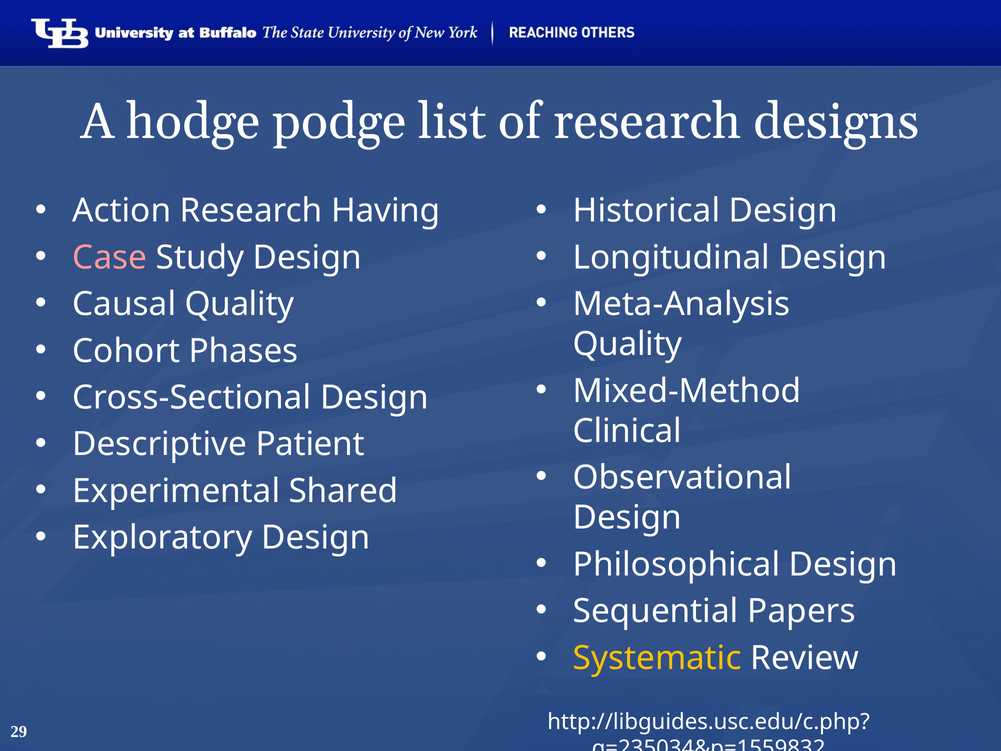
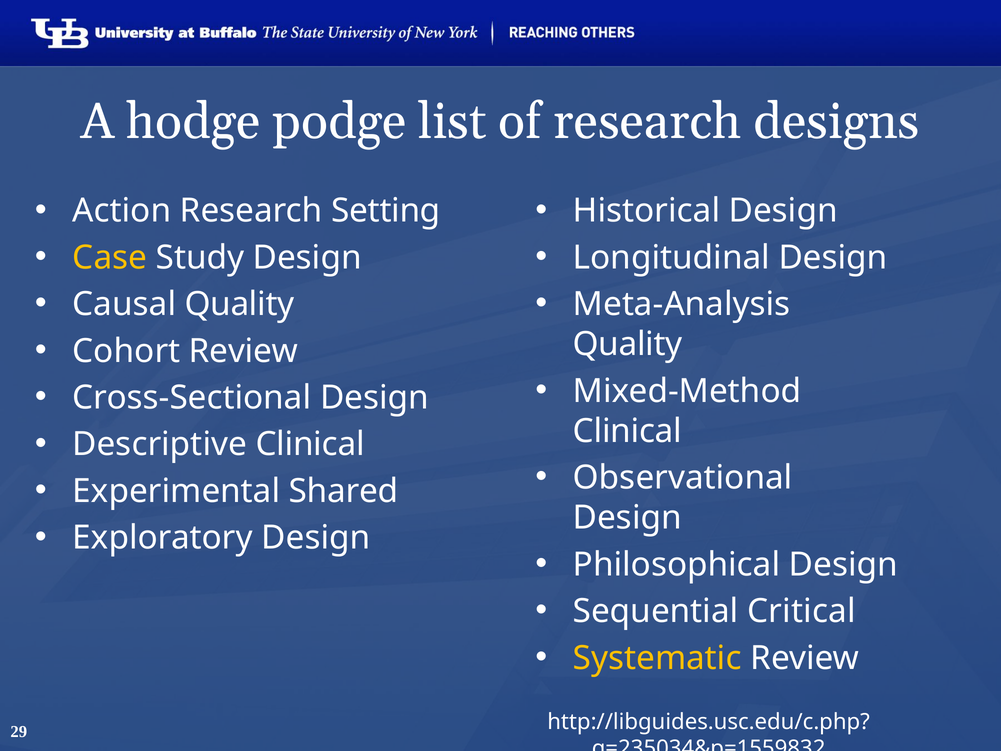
Having: Having -> Setting (386, 211)
Case colour: pink -> yellow (110, 258)
Cohort Phases: Phases -> Review (244, 351)
Descriptive Patient: Patient -> Clinical (310, 444)
Papers: Papers -> Critical (802, 611)
